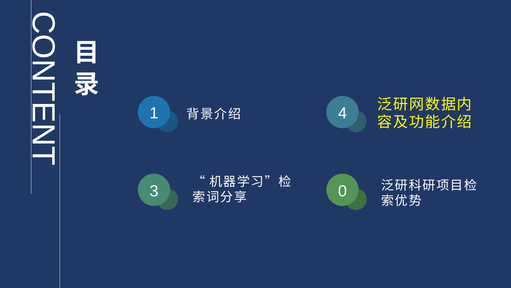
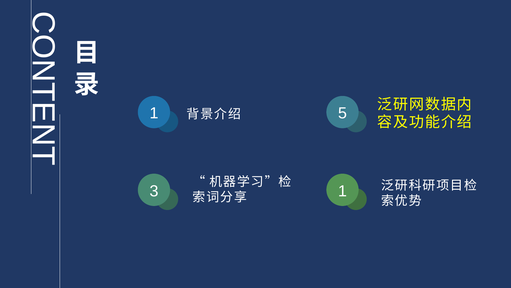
4: 4 -> 5 (342, 113)
3 0: 0 -> 1 (342, 191)
